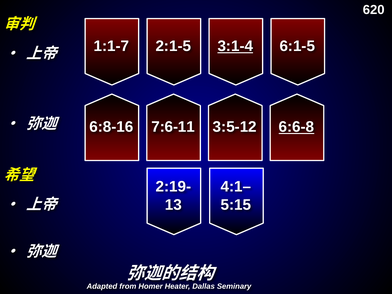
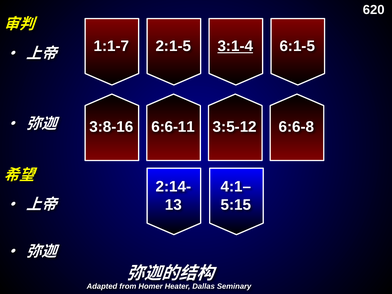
6:8-16: 6:8-16 -> 3:8-16 (111, 127)
7:6-11: 7:6-11 -> 6:6-11 (173, 127)
6:6-8 underline: present -> none (296, 127)
2:19-: 2:19- -> 2:14- (173, 187)
